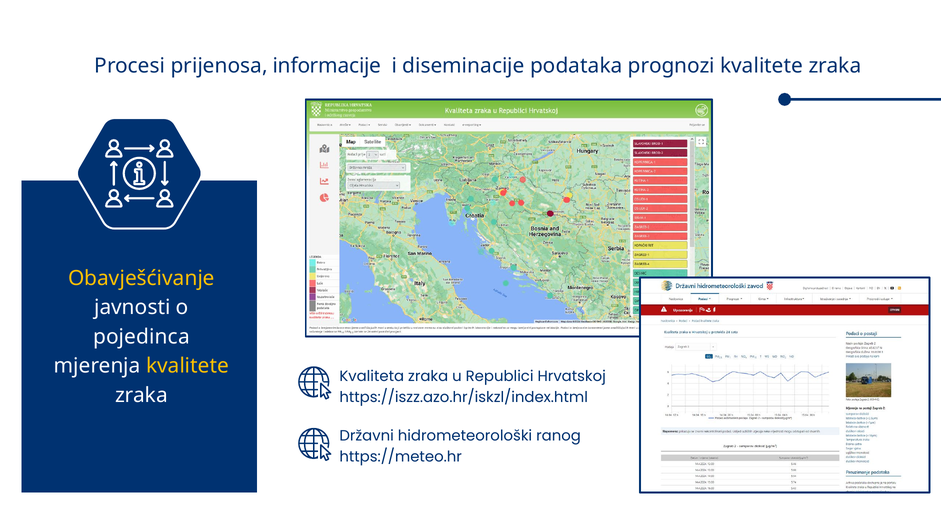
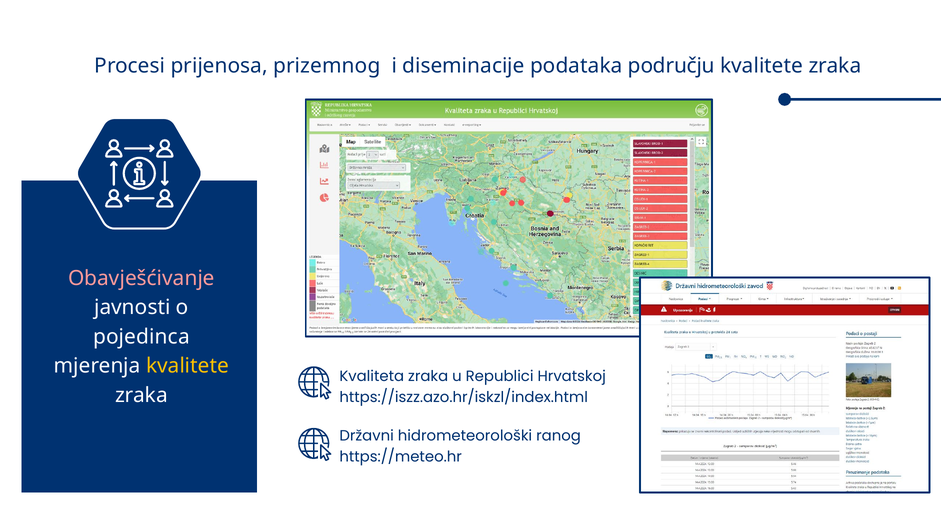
informacije: informacije -> prizemnog (327, 66)
prognozi: prognozi -> području (671, 66)
Obavješćivanje colour: yellow -> pink (141, 278)
